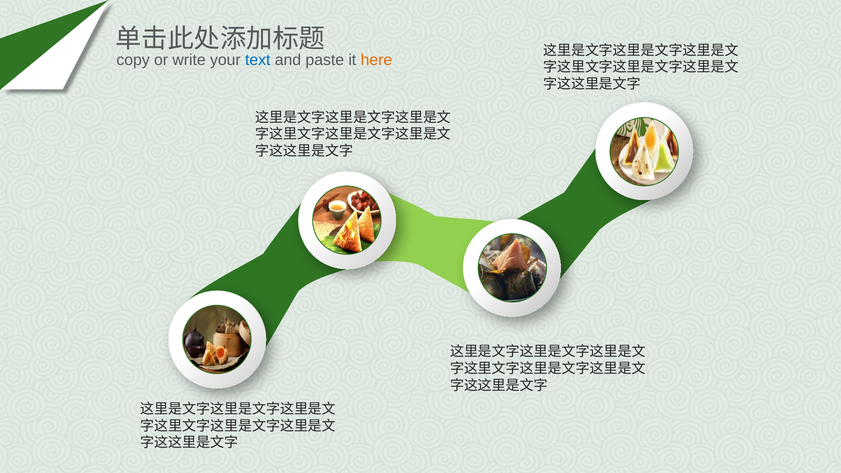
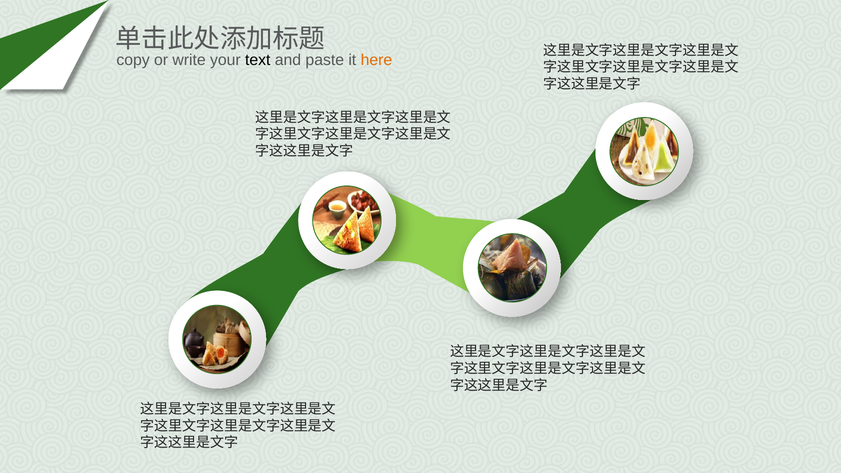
text colour: blue -> black (258, 60)
